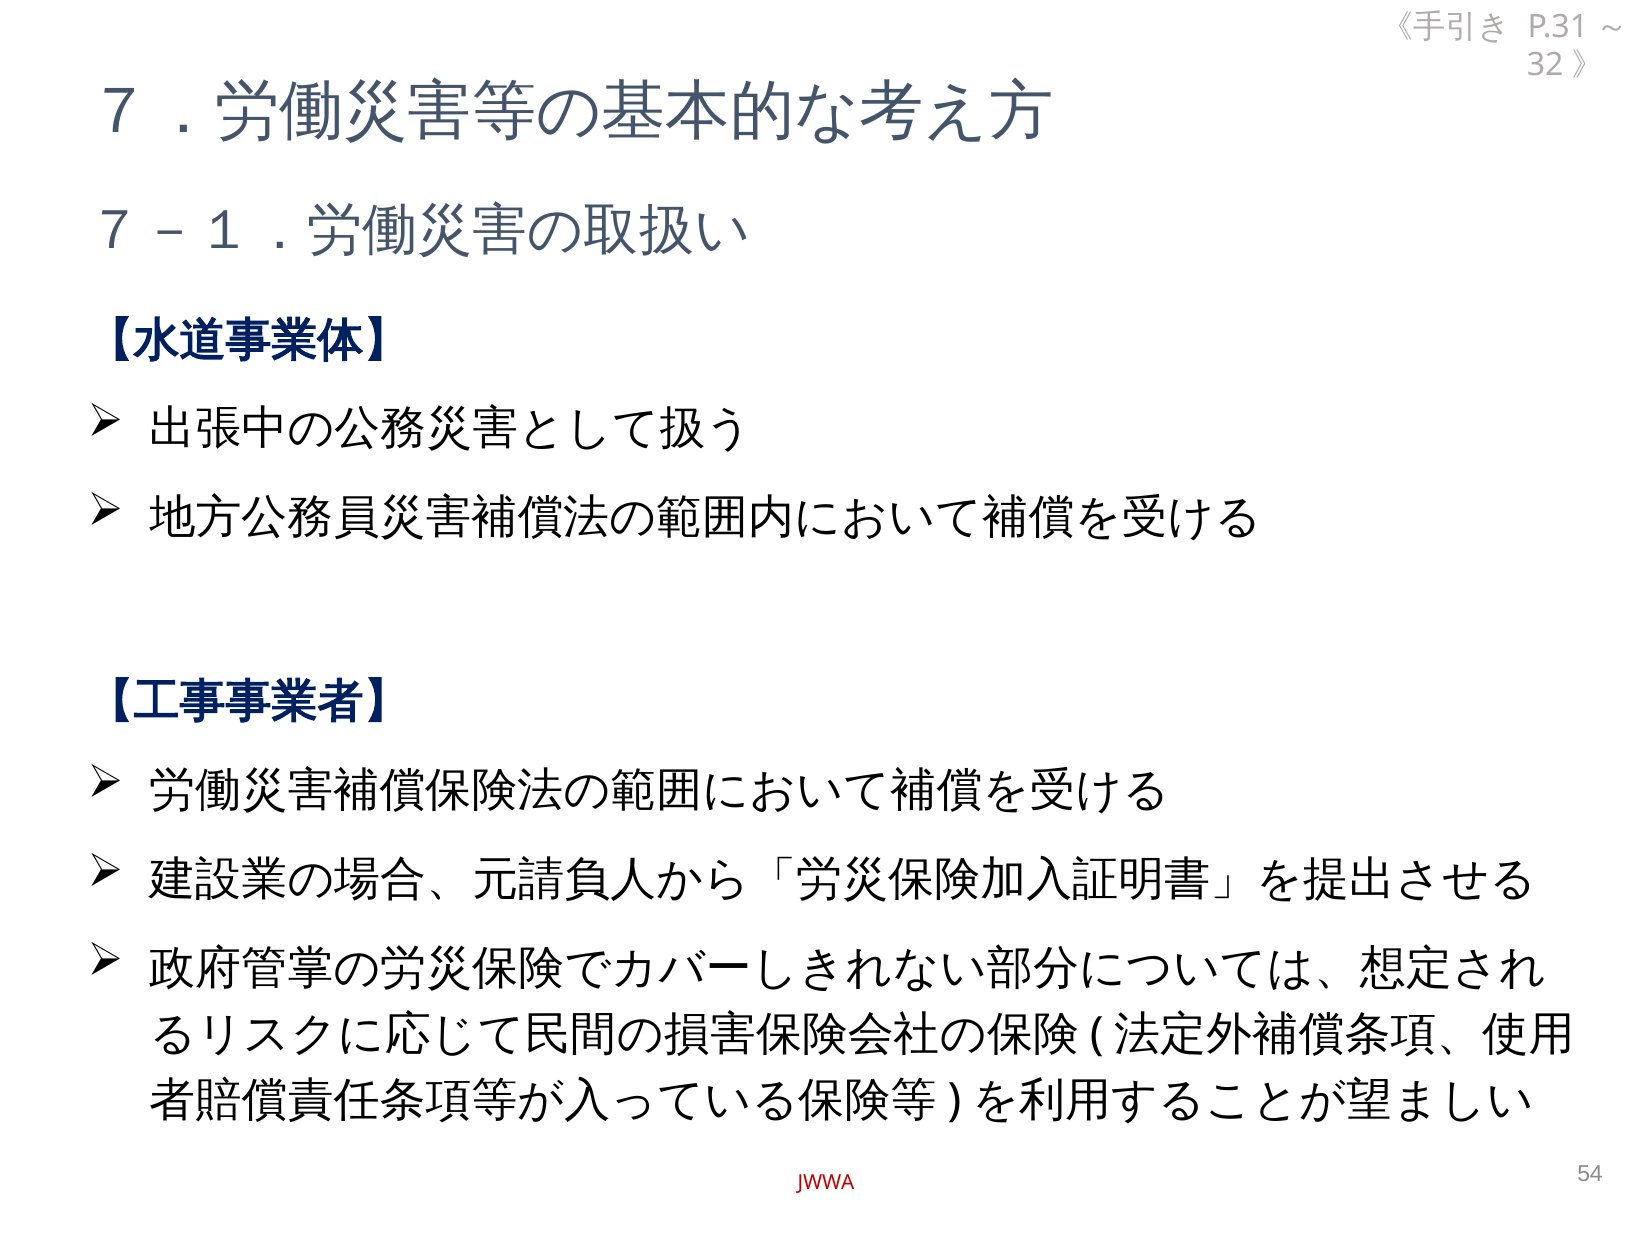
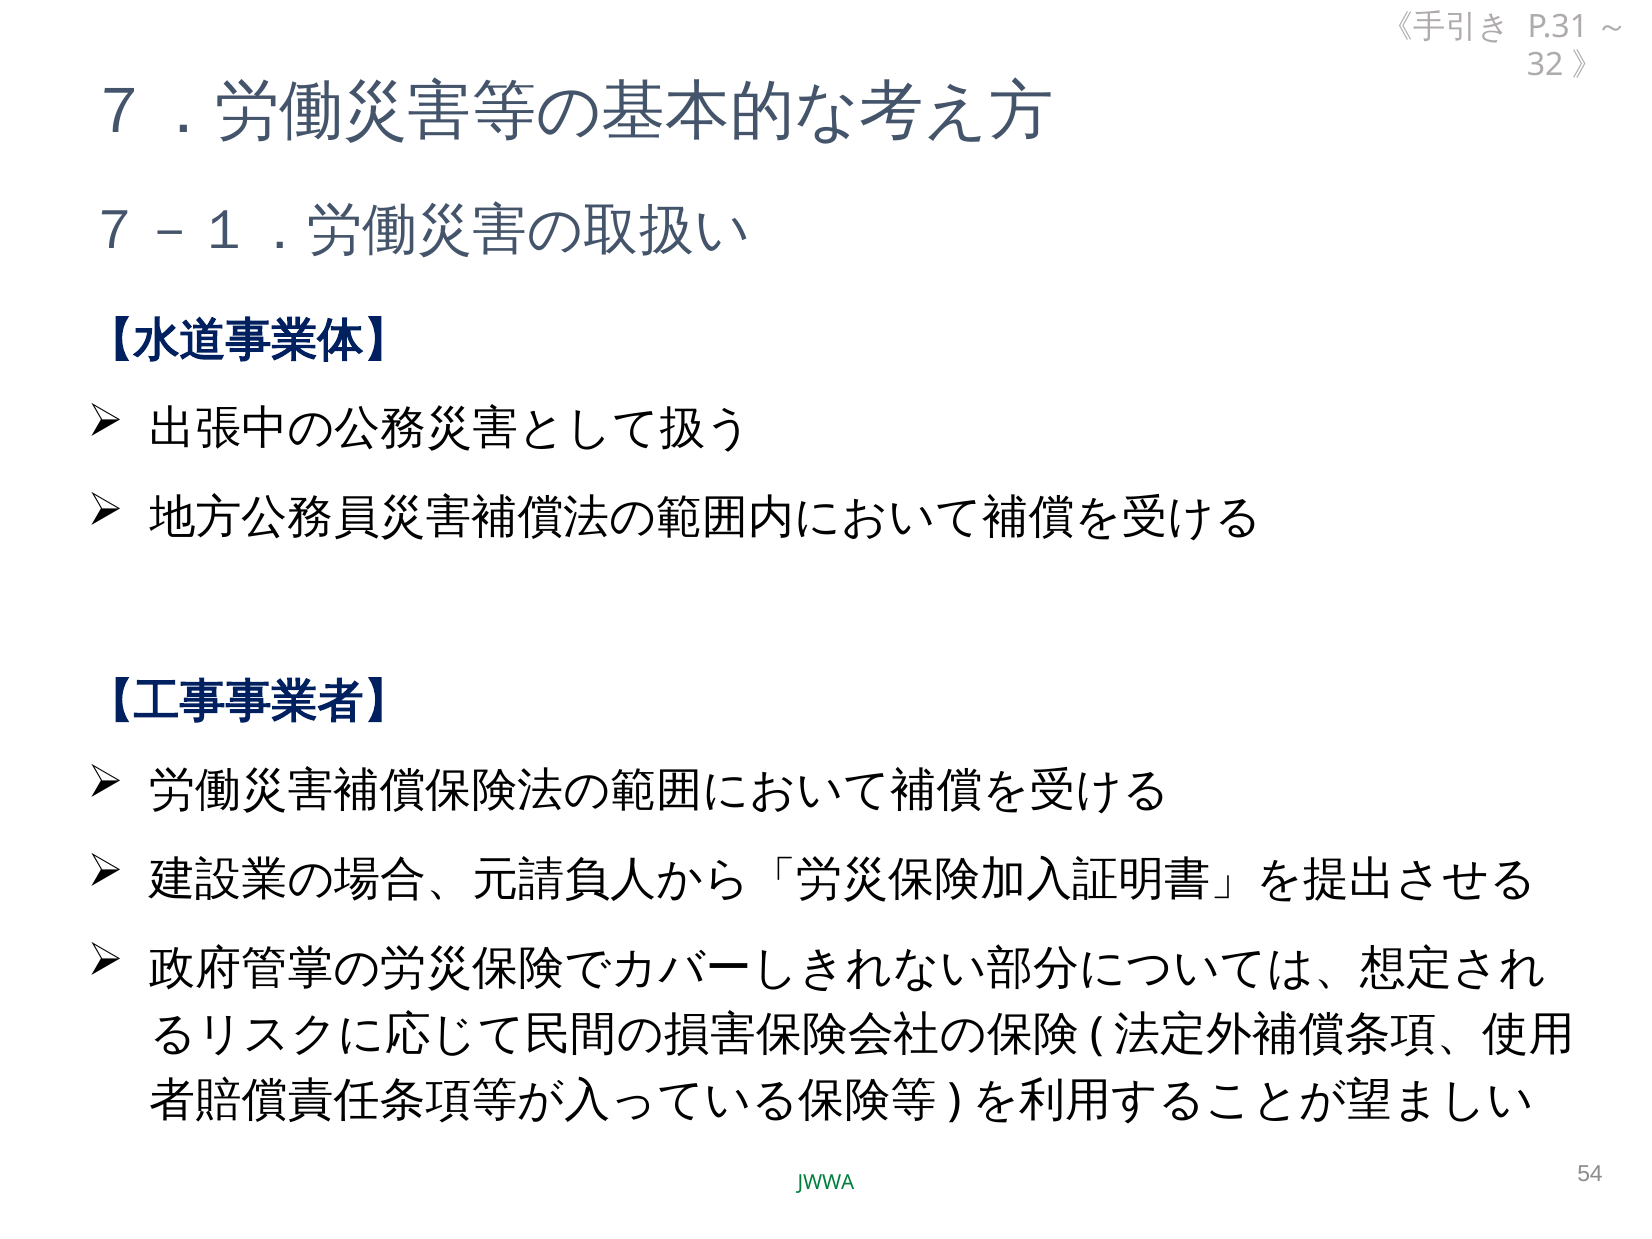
JWWA colour: red -> green (826, 1183)
